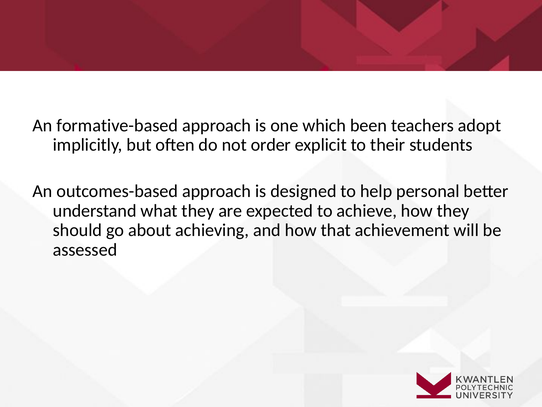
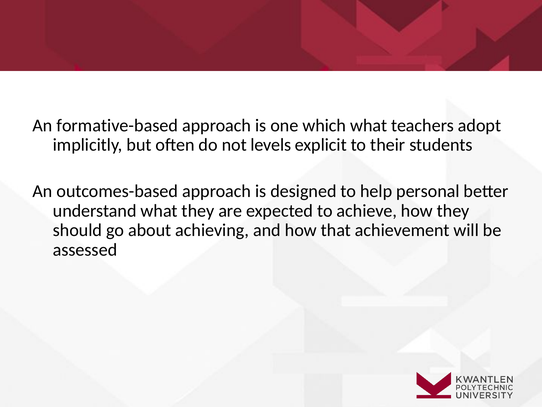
which been: been -> what (369, 125)
order: order -> levels (271, 145)
